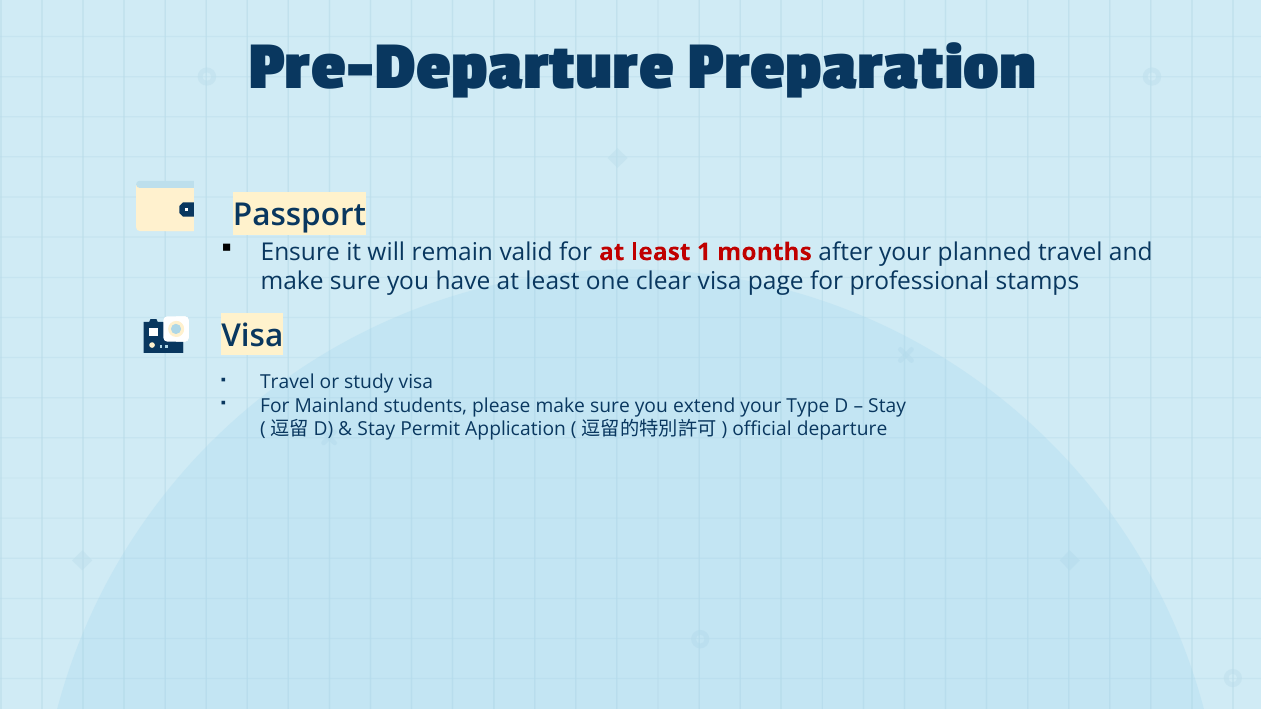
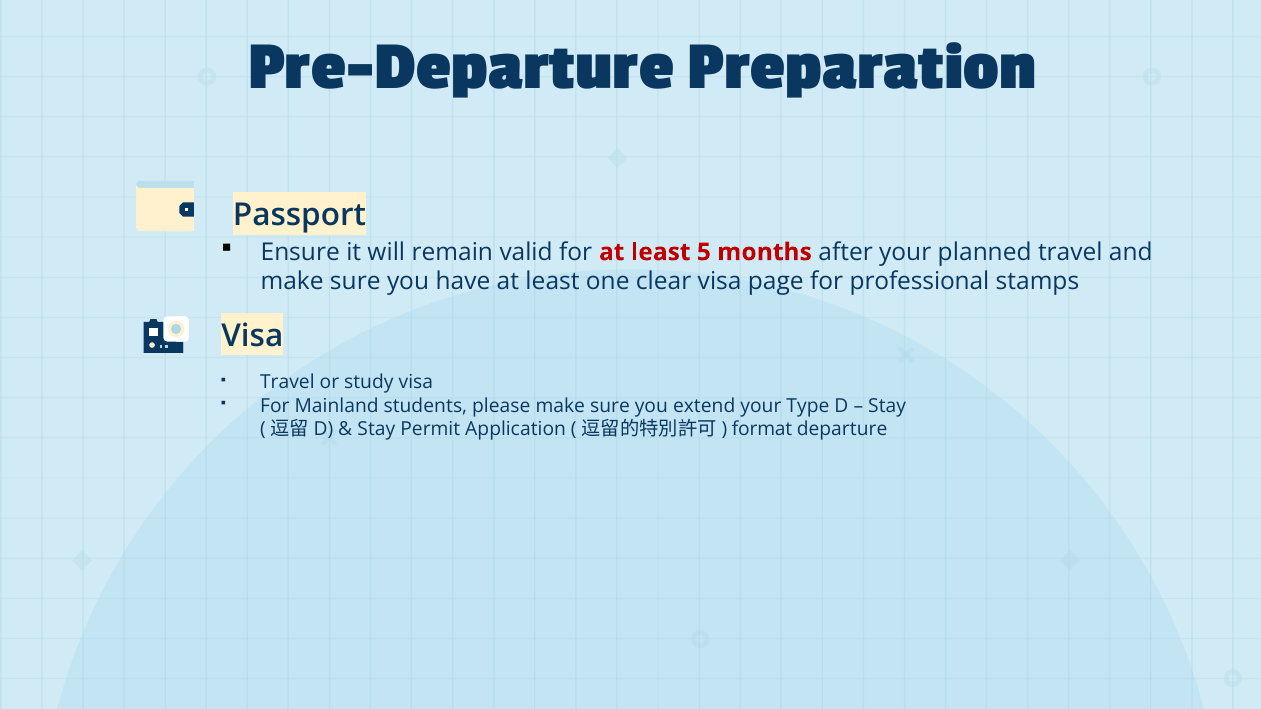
1: 1 -> 5 (704, 252)
official: official -> format (762, 429)
